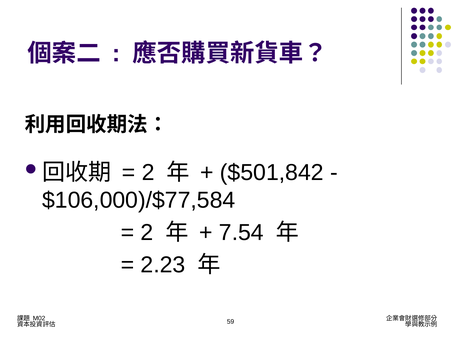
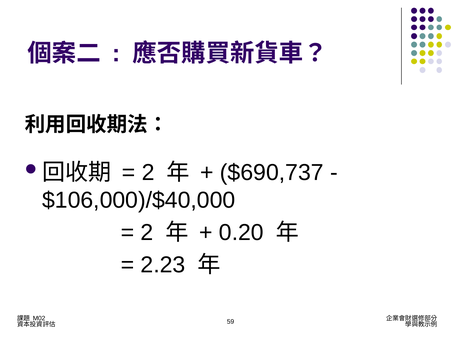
$501,842: $501,842 -> $690,737 (272, 172)
$106,000)/$77,584: $106,000)/$77,584 -> $106,000)/$40,000 (139, 200)
7.54: 7.54 -> 0.20 (241, 232)
